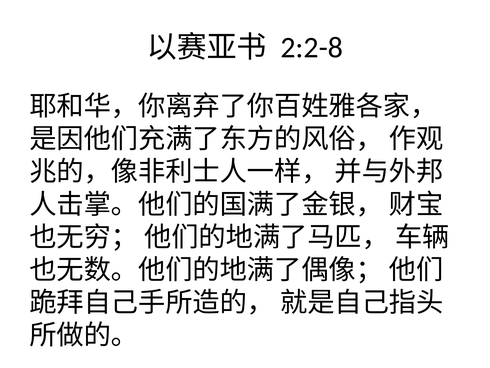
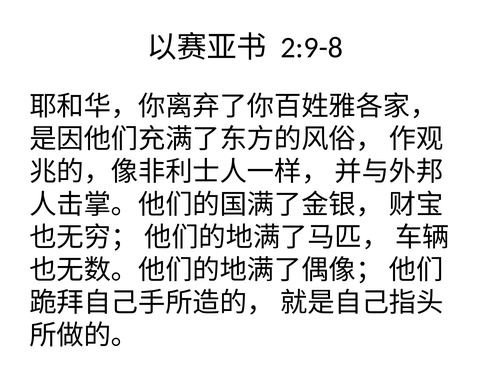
2:2-8: 2:2-8 -> 2:9-8 (312, 47)
